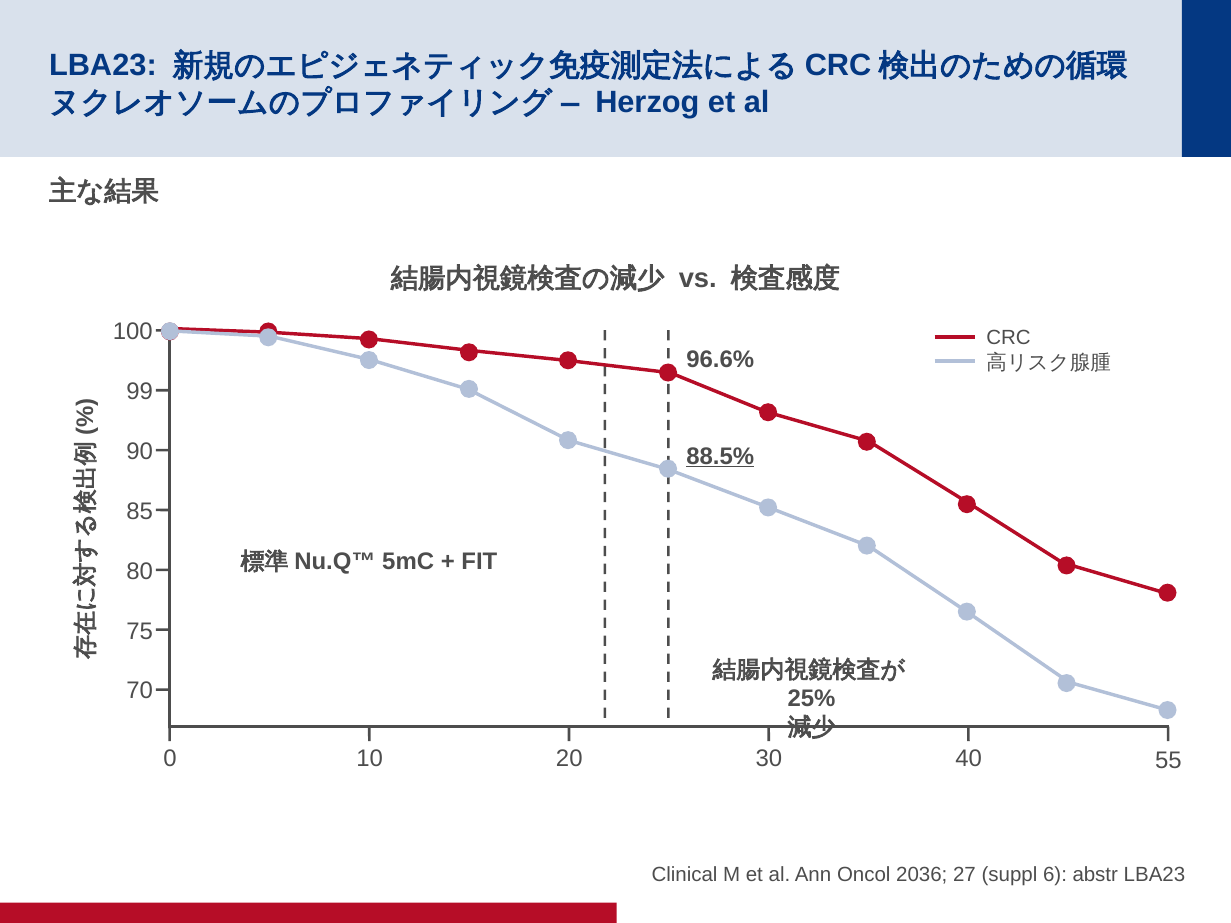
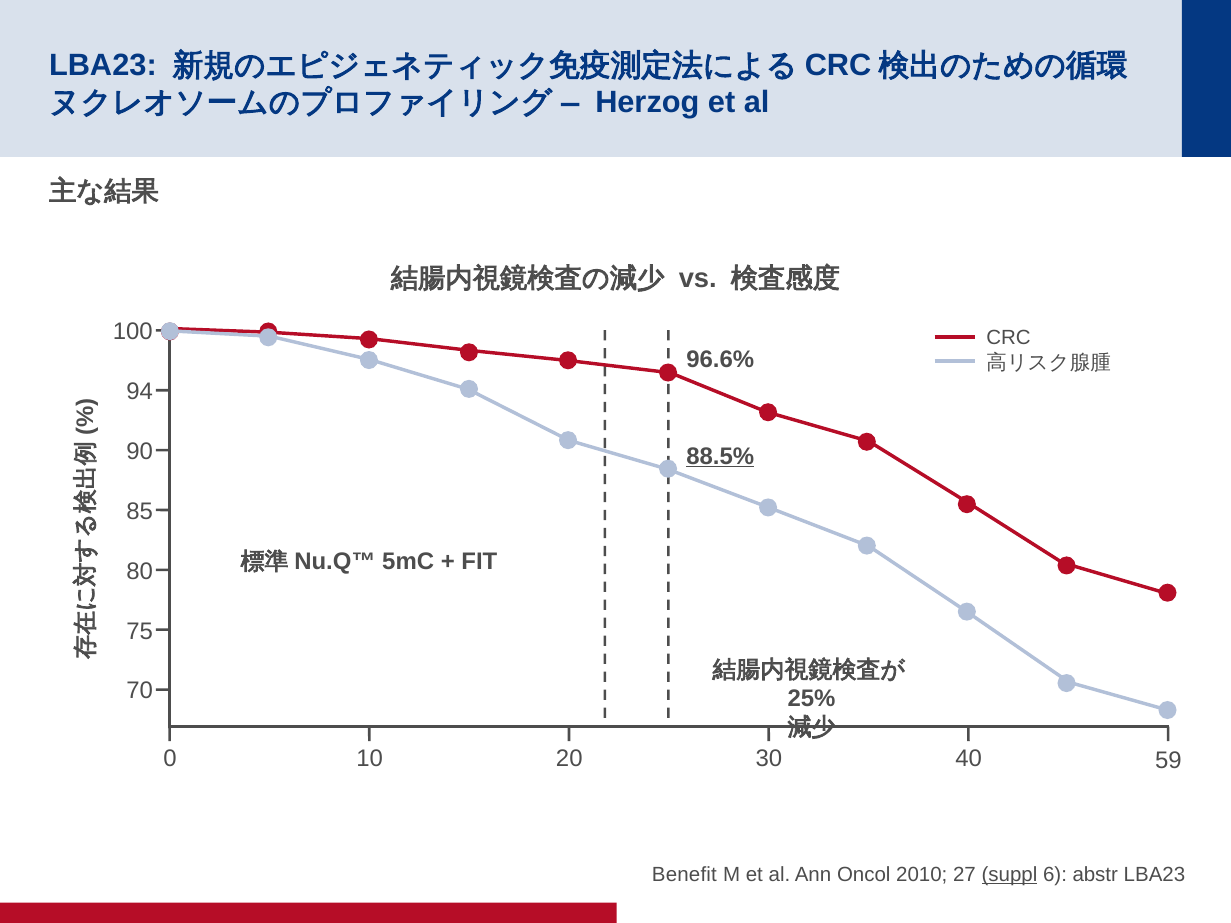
99: 99 -> 94 (140, 392)
55: 55 -> 59 (1168, 760)
Clinical: Clinical -> Benefit (684, 875)
2036: 2036 -> 2010 (922, 875)
suppl underline: none -> present (1009, 875)
